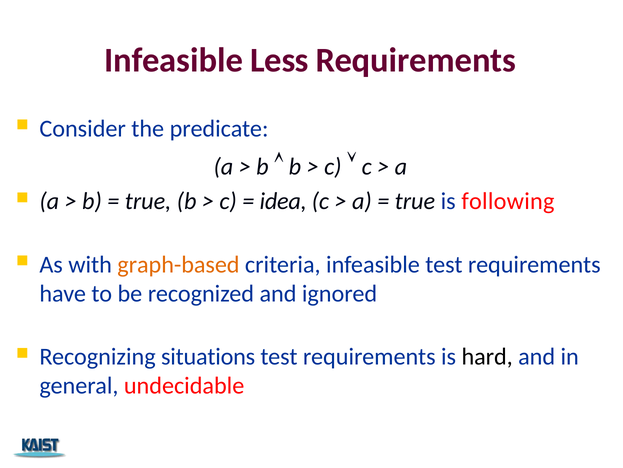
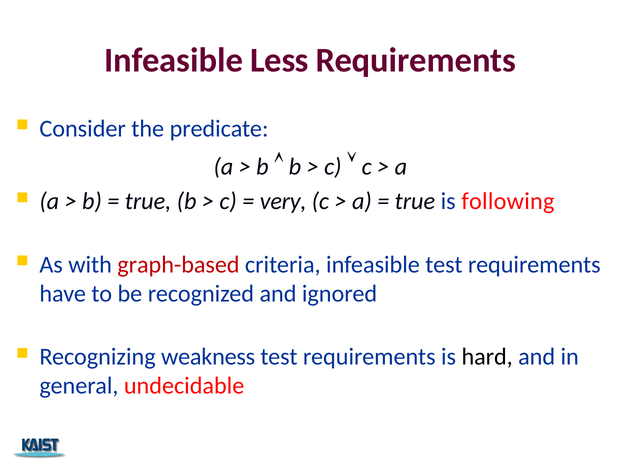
idea: idea -> very (283, 201)
graph-based colour: orange -> red (178, 264)
situations: situations -> weakness (208, 356)
